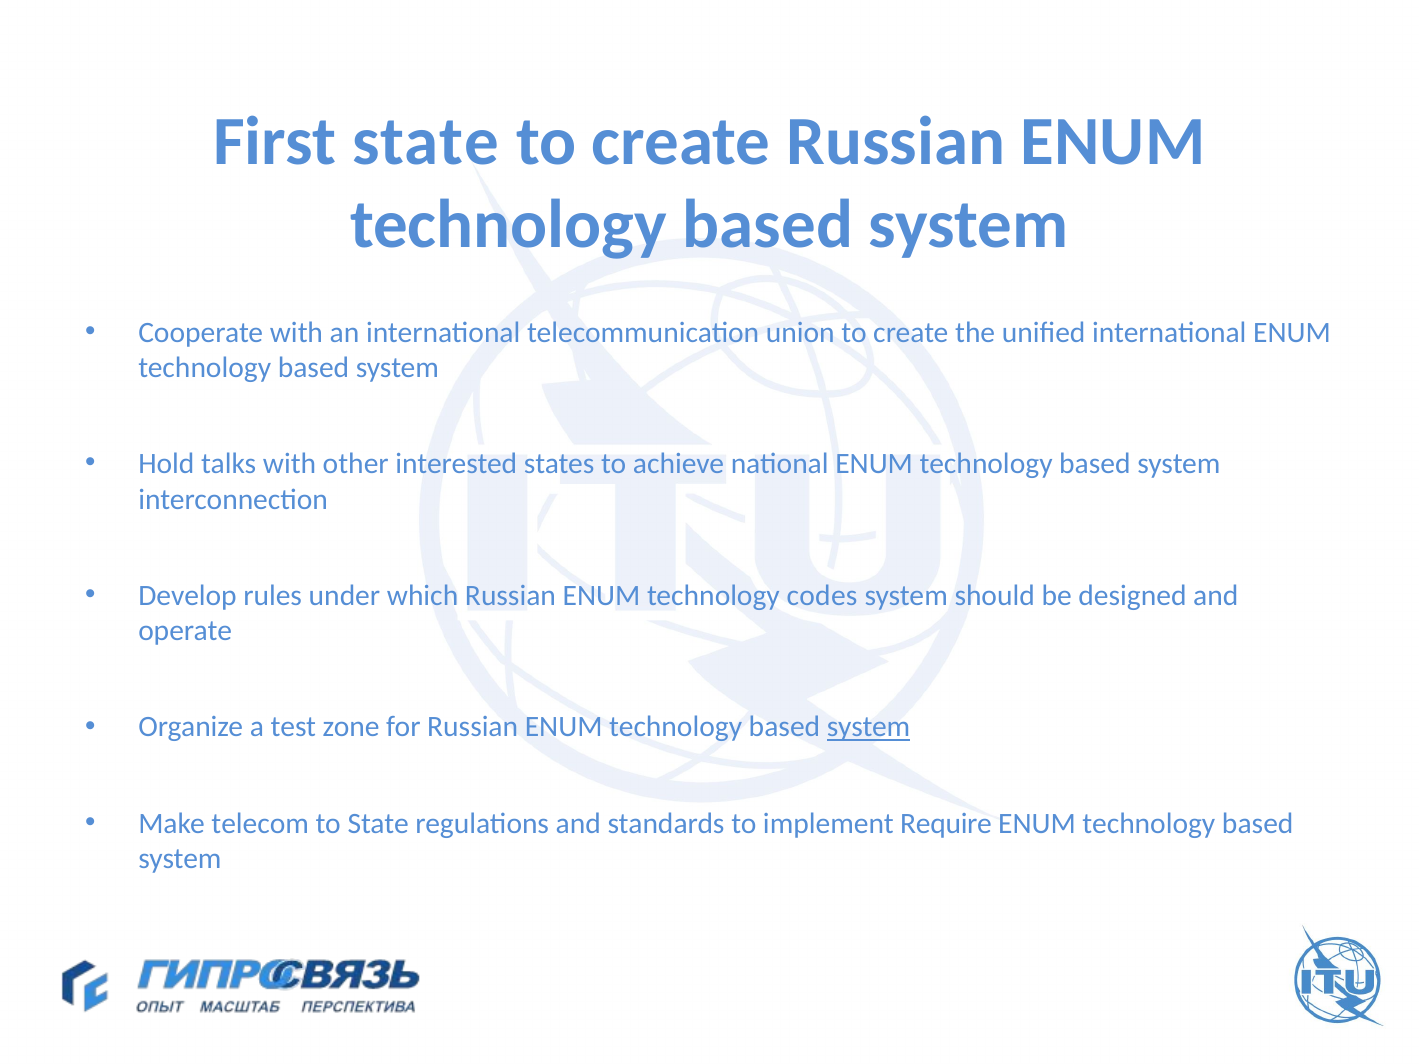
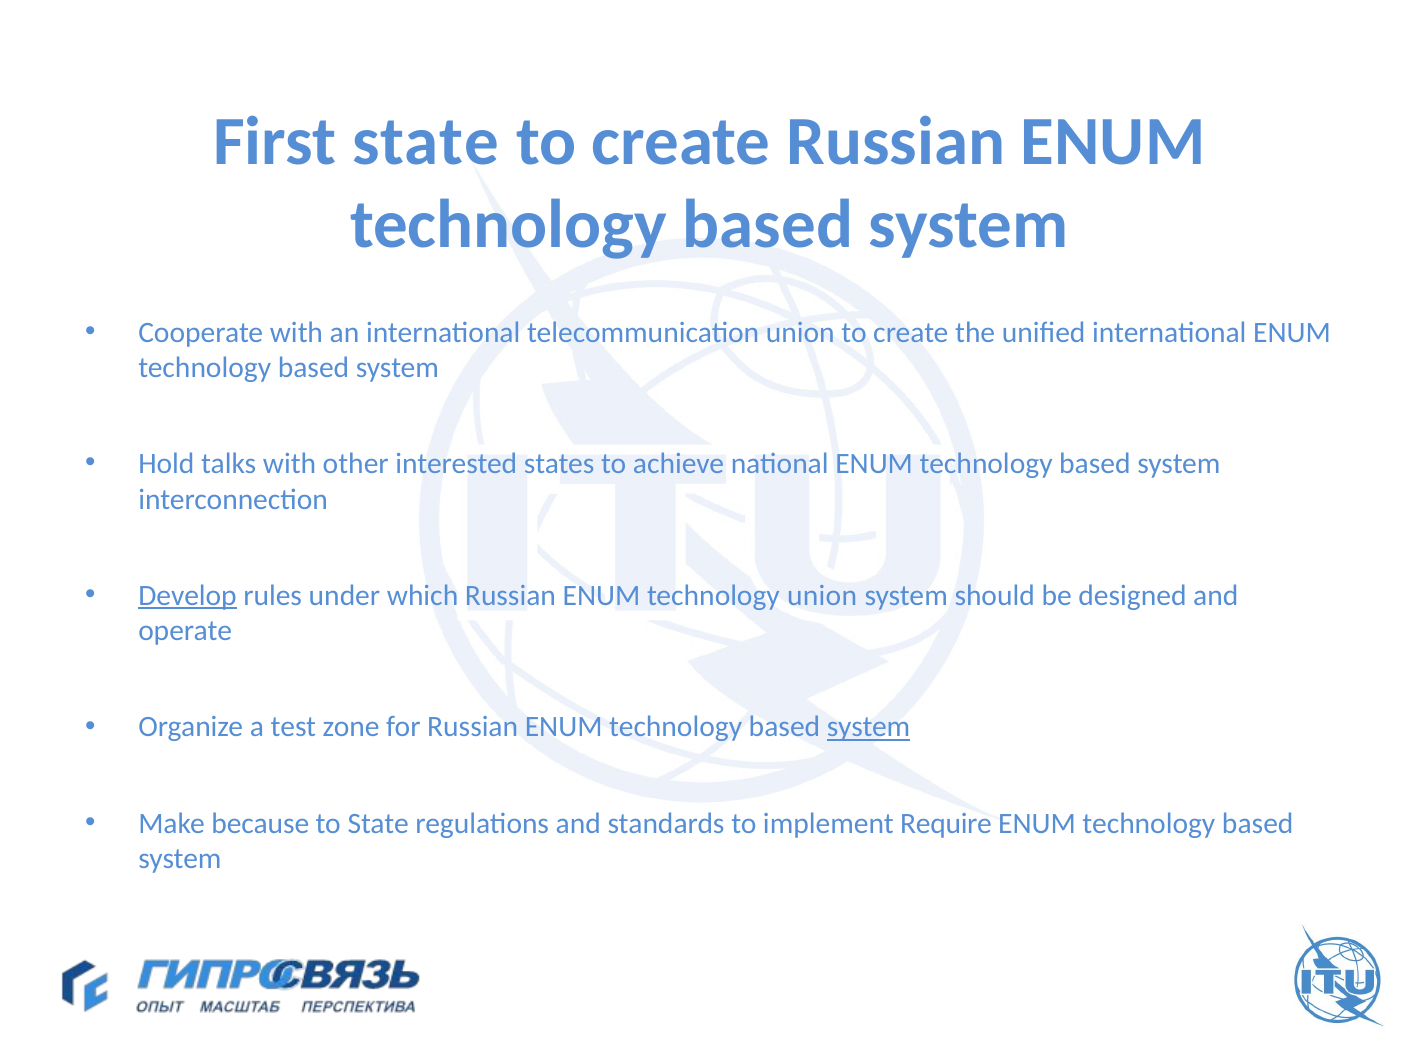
Develop underline: none -> present (188, 596)
technology codes: codes -> union (822, 596)
telecom: telecom -> because (260, 824)
